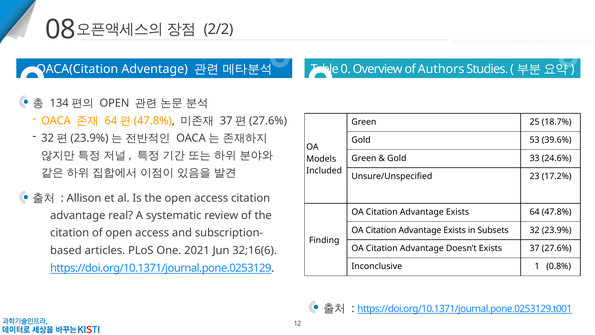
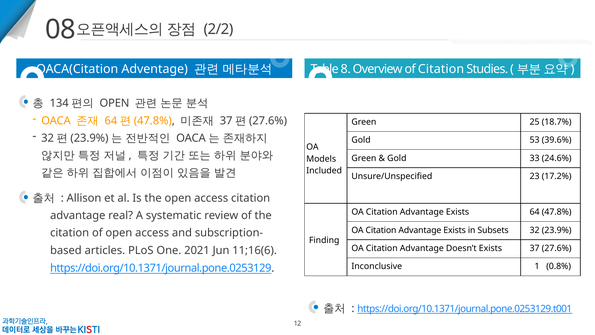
0: 0 -> 8 (346, 69)
of Authors: Authors -> Citation (441, 69)
32;16(6: 32;16(6 -> 11;16(6 (255, 250)
